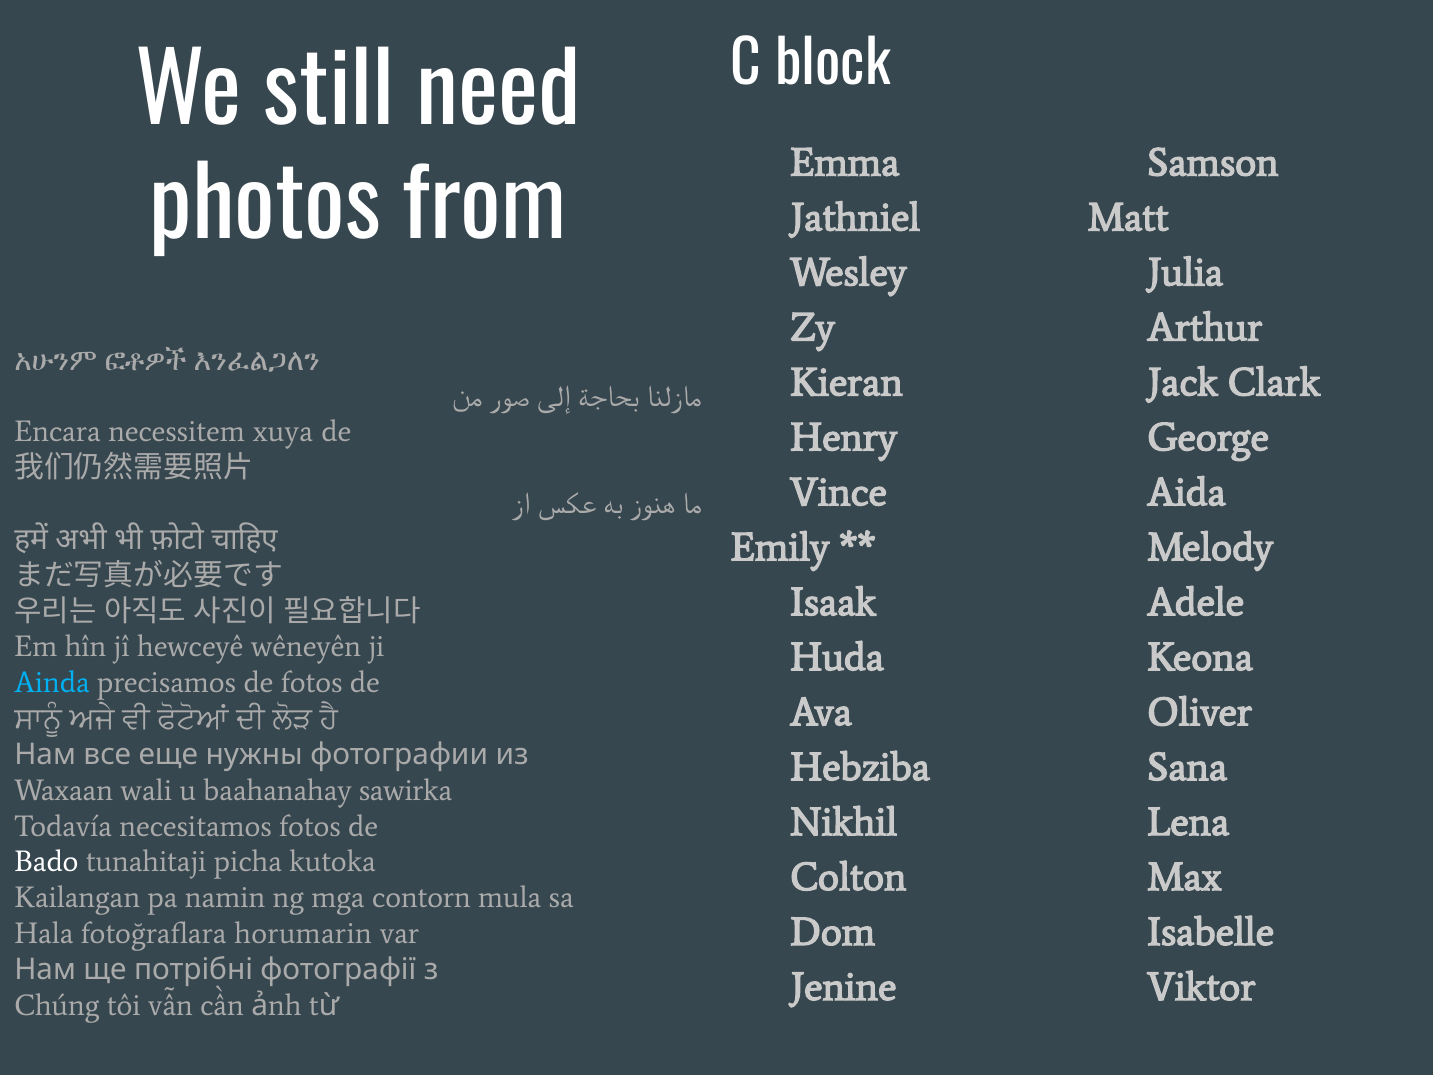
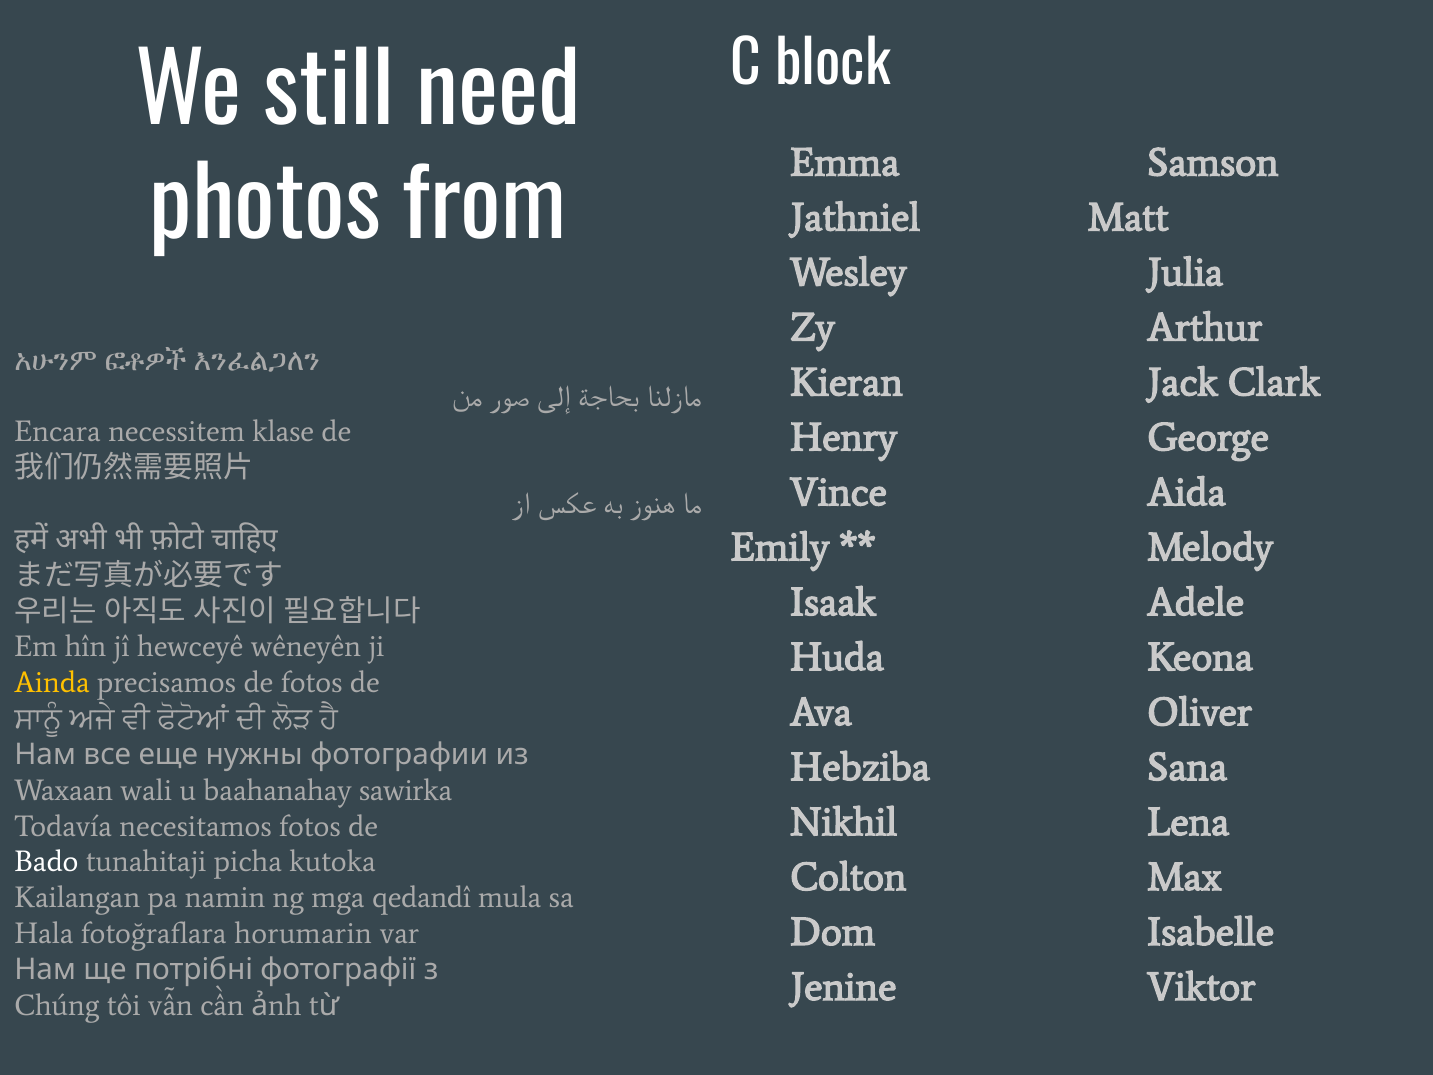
xuya: xuya -> klase (283, 432)
Ainda colour: light blue -> yellow (52, 683)
contorn: contorn -> qedandî (422, 898)
